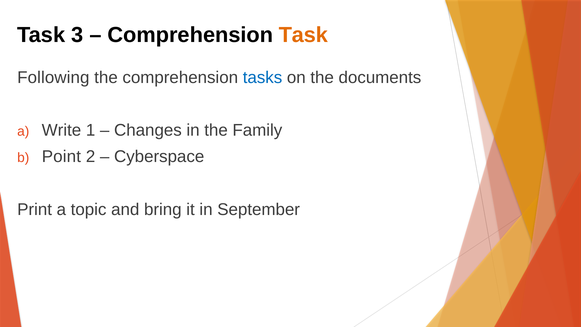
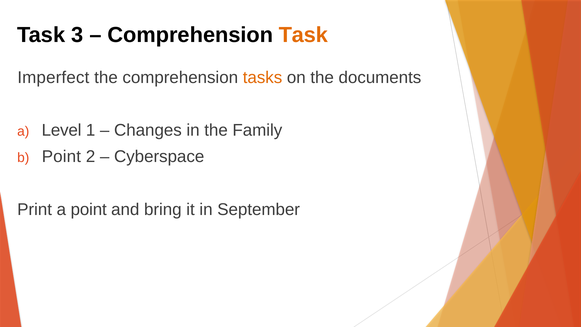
Following: Following -> Imperfect (53, 77)
tasks colour: blue -> orange (262, 77)
Write: Write -> Level (62, 130)
a topic: topic -> point (89, 209)
